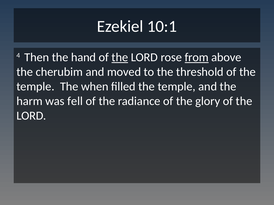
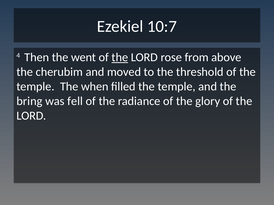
10:1: 10:1 -> 10:7 (162, 27)
hand: hand -> went (84, 57)
from underline: present -> none (197, 57)
harm: harm -> bring (29, 101)
